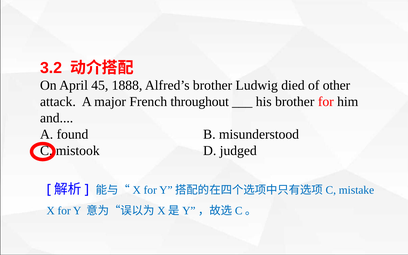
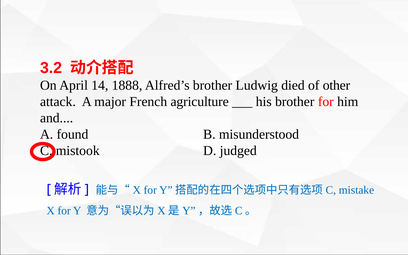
45: 45 -> 14 (100, 85)
throughout: throughout -> agriculture (200, 102)
